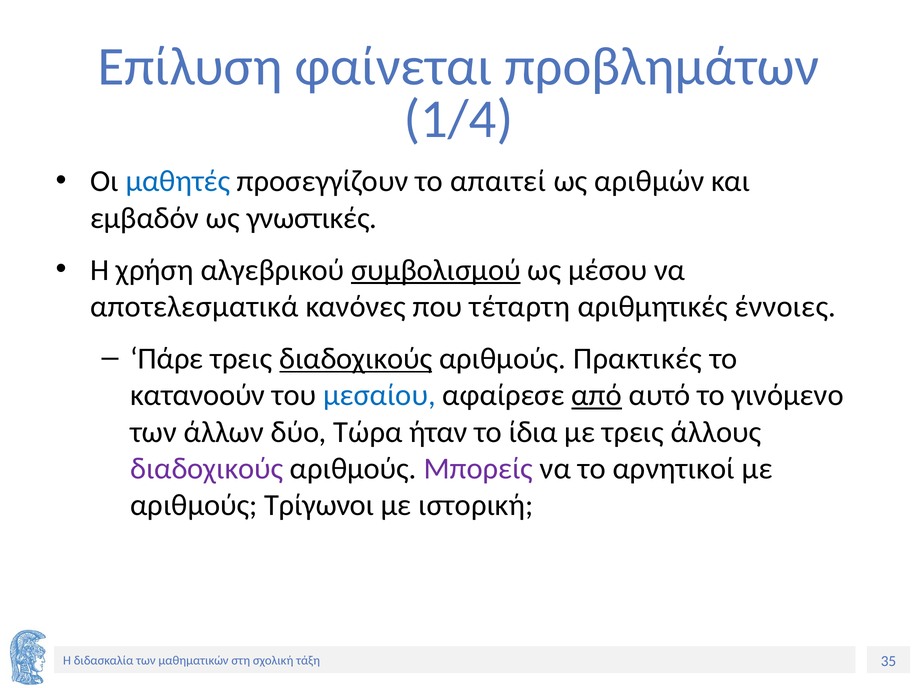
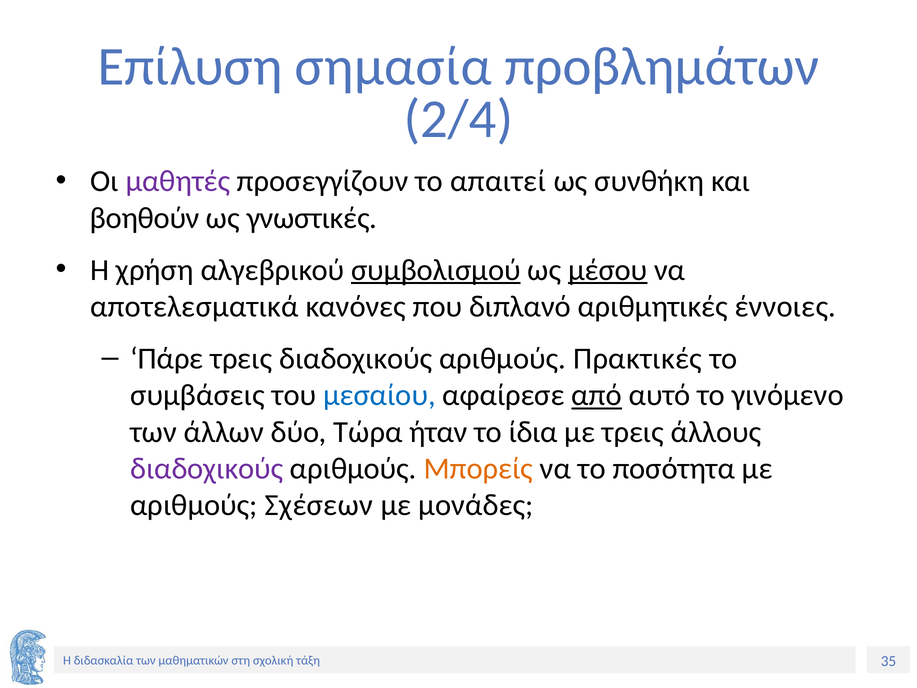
φαίνεται: φαίνεται -> σημασία (393, 67)
1/4: 1/4 -> 2/4 (458, 119)
μαθητές colour: blue -> purple (178, 181)
αριθμών: αριθμών -> συνθήκη (649, 181)
εμβαδόν: εμβαδόν -> βοηθούν (145, 218)
μέσου underline: none -> present (608, 270)
τέταρτη: τέταρτη -> διπλανό (520, 306)
διαδοχικούς underline: present -> none (356, 358)
κατανοούν: κατανοούν -> συμβάσεις (198, 395)
Μπορείς colour: purple -> orange (478, 468)
αρνητικοί: αρνητικοί -> ποσότητα (674, 468)
Tρίγωνοι: Tρίγωνοι -> Σχέσεων (319, 505)
ιστορική: ιστορική -> μονάδες (476, 505)
